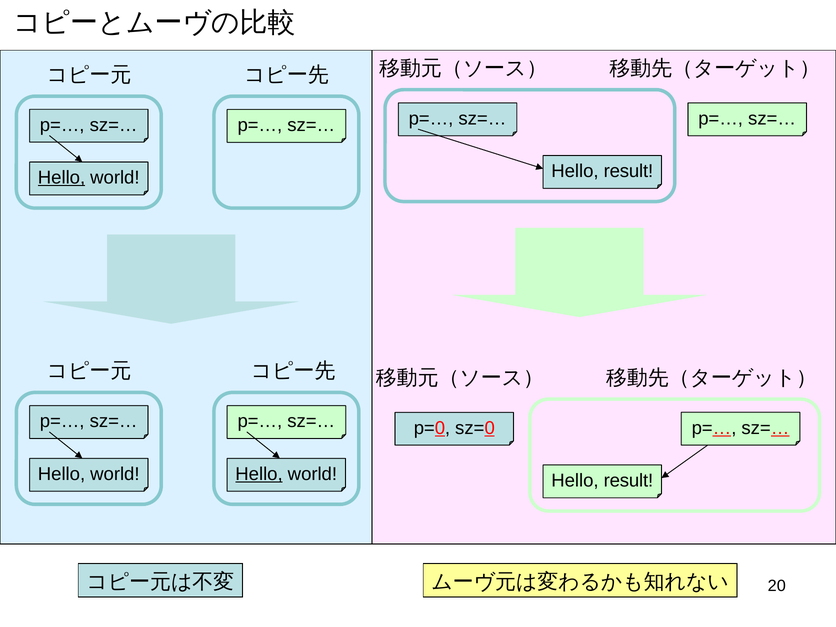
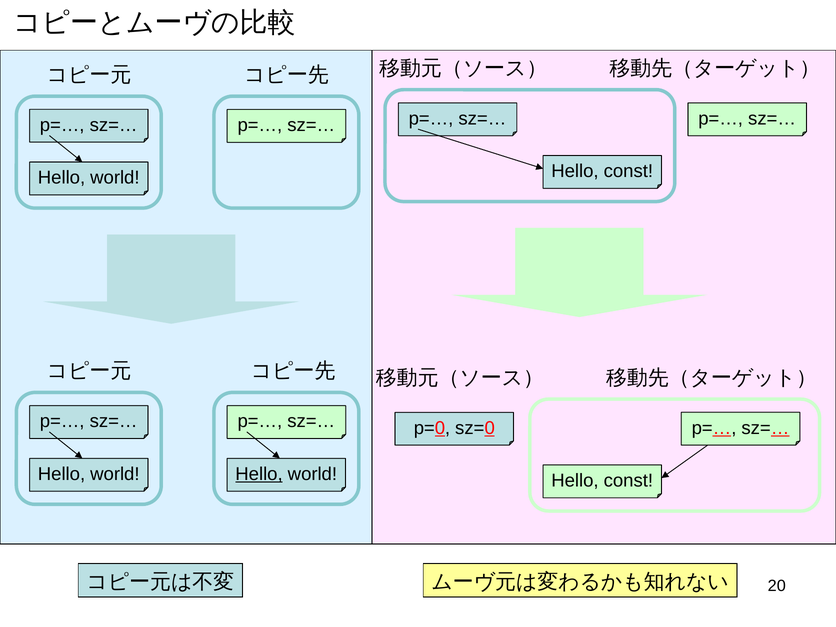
result: result -> const (628, 171)
Hello underline: present -> none (62, 178)
result: result -> const (628, 481)
